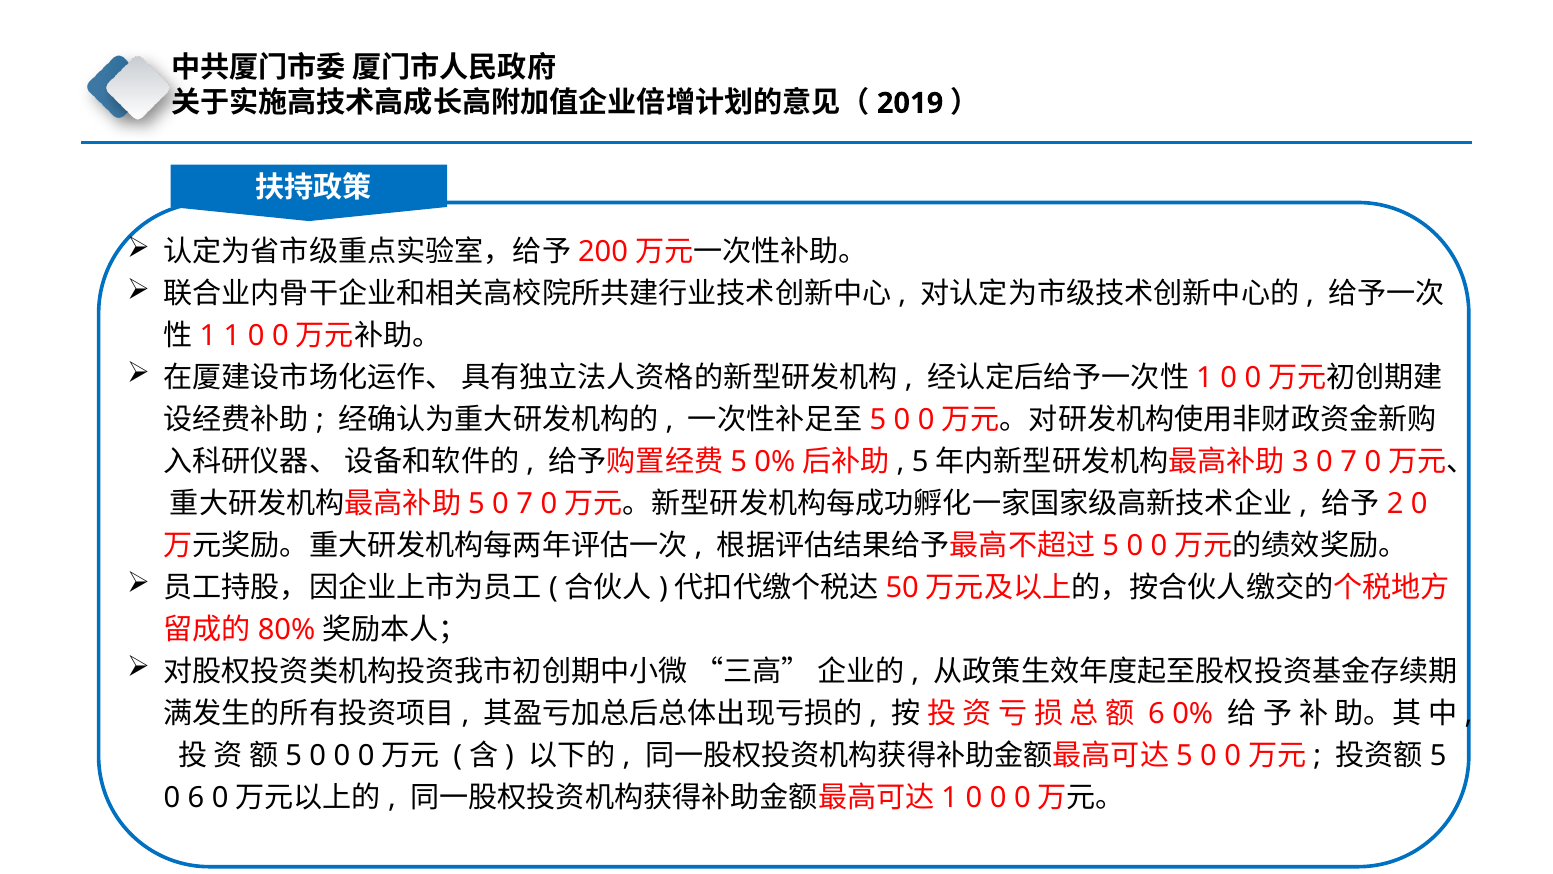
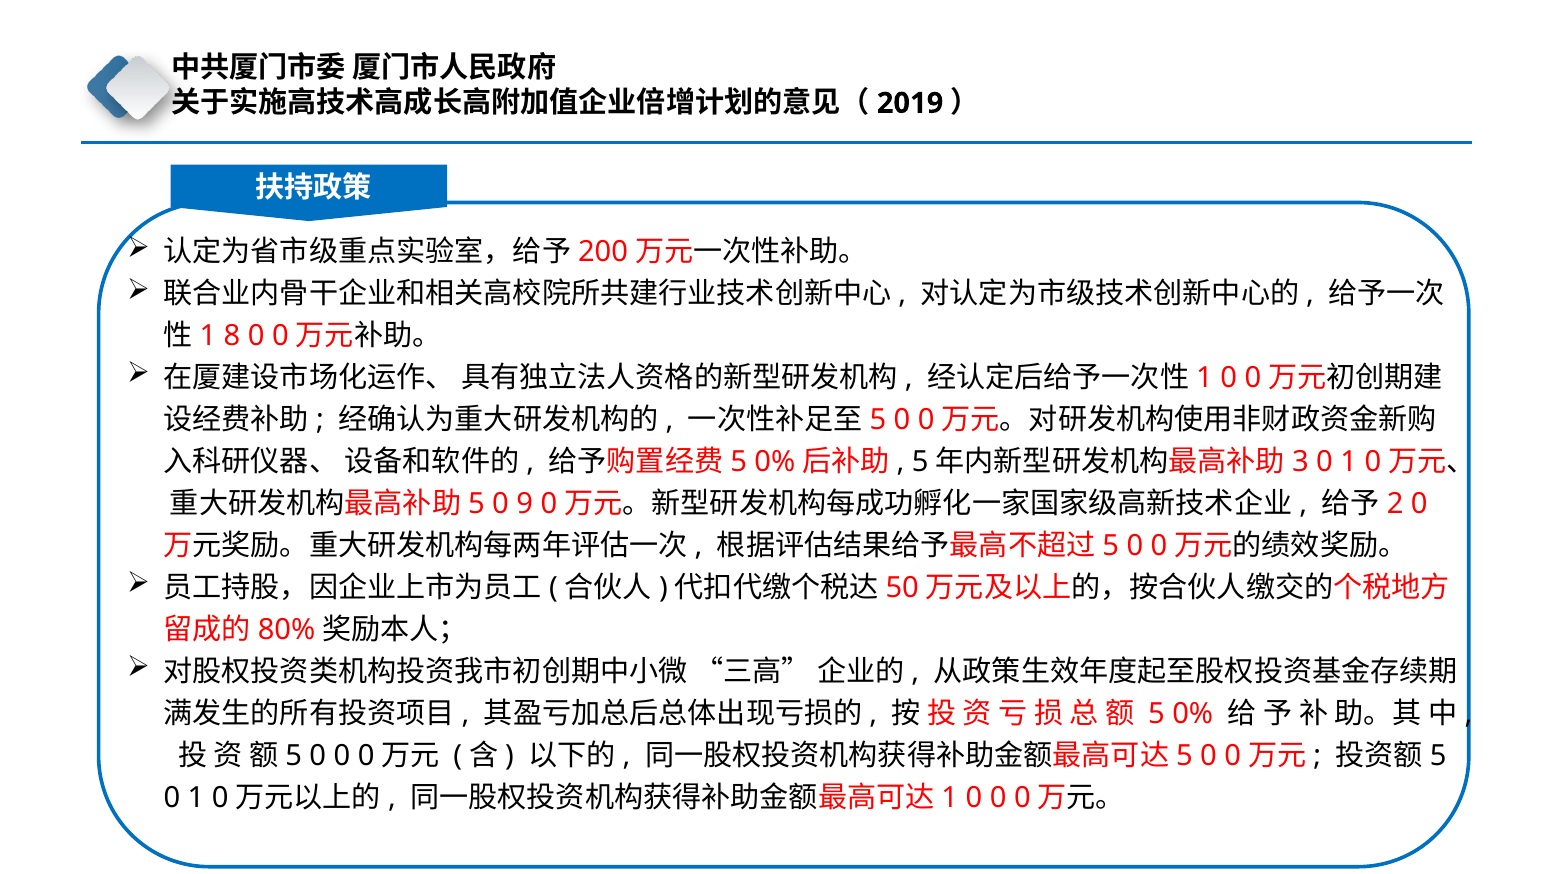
1: 1 -> 8 (232, 336)
7: 7 -> 1 (1349, 462)
7: 7 -> 9 (525, 504)
6: 6 -> 5 (1157, 713)
6: 6 -> 1 (196, 797)
